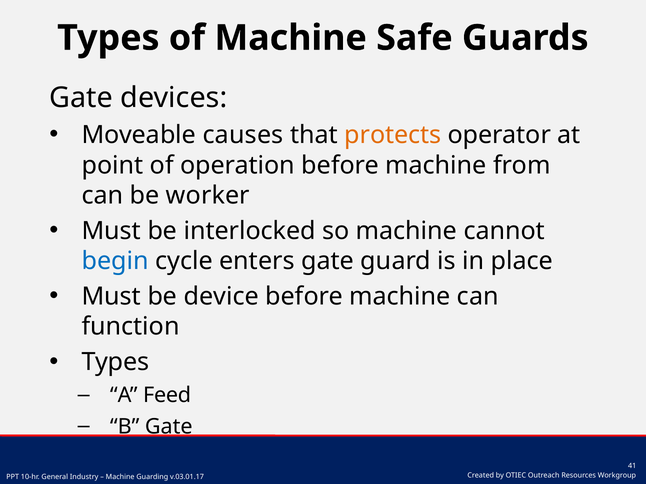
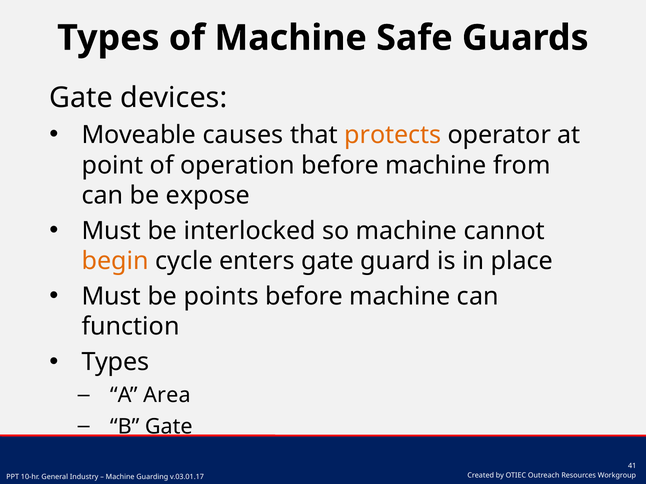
worker: worker -> expose (208, 196)
begin colour: blue -> orange (115, 261)
device: device -> points (221, 297)
Feed: Feed -> Area (167, 396)
